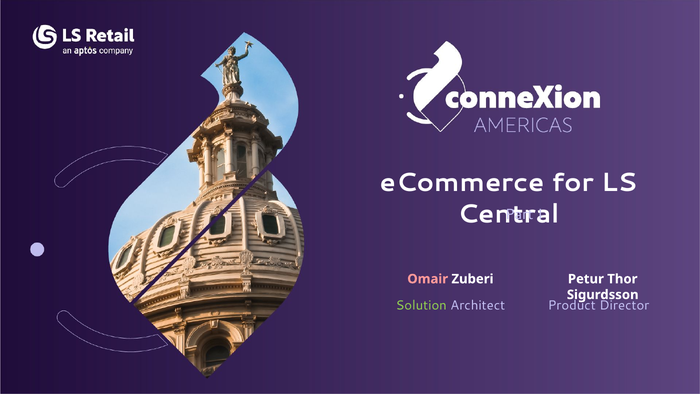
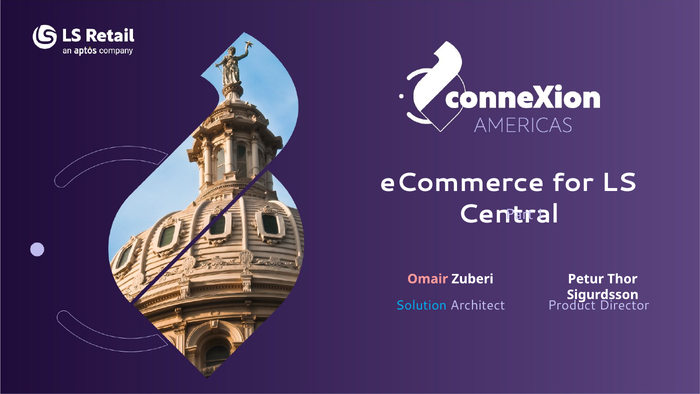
Solution colour: light green -> light blue (421, 305)
